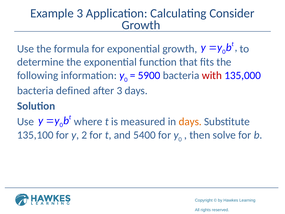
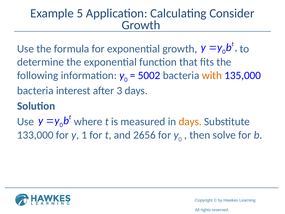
Example 3: 3 -> 5 (80, 13)
5900: 5900 -> 5002 (149, 75)
with colour: red -> orange (212, 75)
defined: defined -> interest (73, 90)
135,100: 135,100 -> 133,000 (35, 135)
2: 2 -> 1 (84, 135)
5400: 5400 -> 2656 (144, 135)
